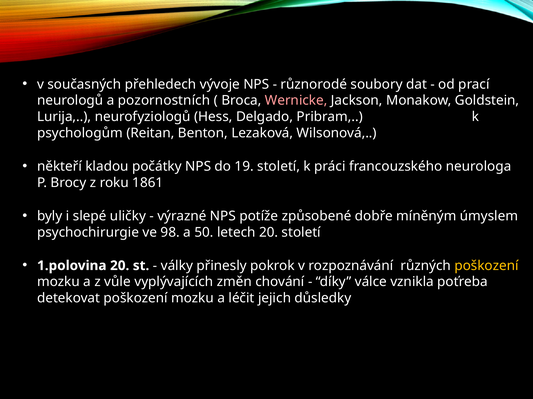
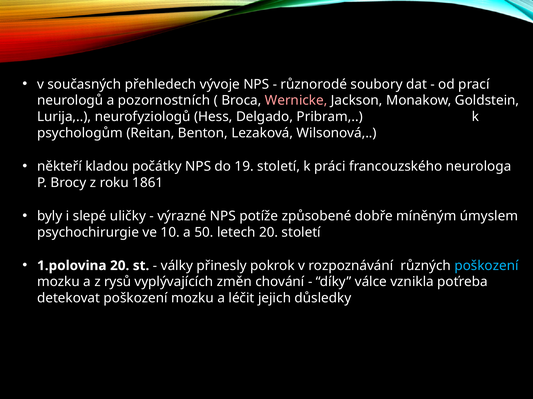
98: 98 -> 10 (170, 233)
poškození colour: yellow -> light blue (486, 266)
vůle: vůle -> rysů (118, 282)
